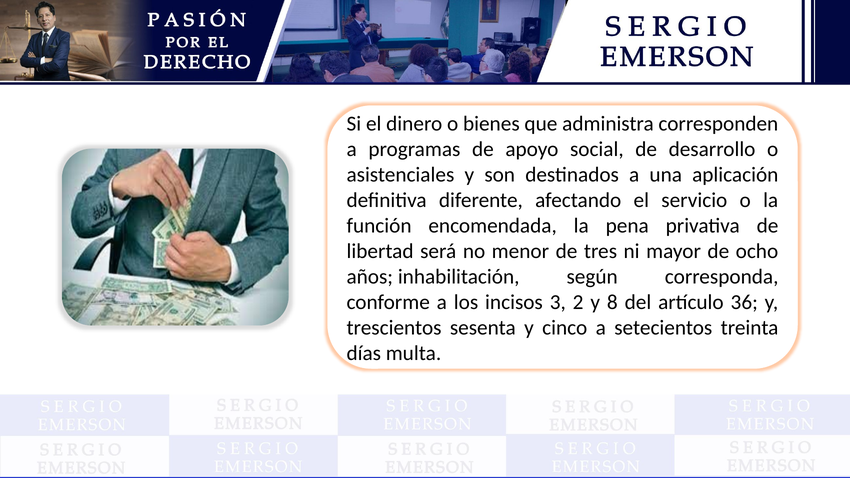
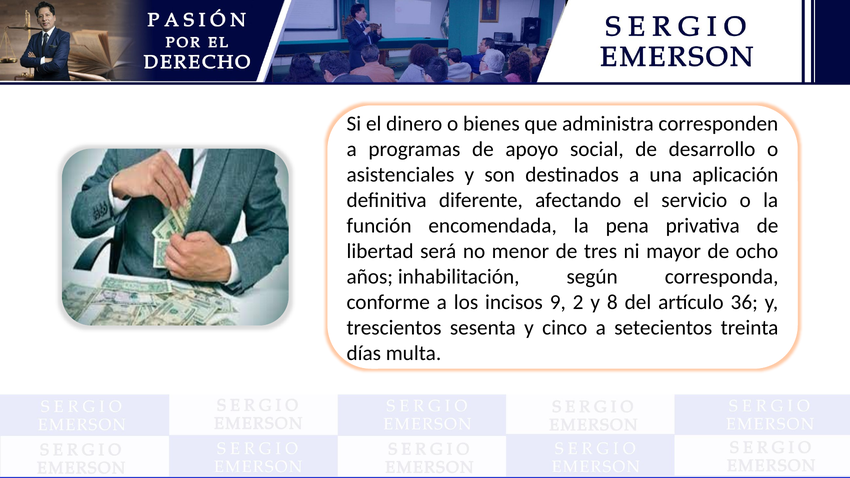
3: 3 -> 9 (558, 302)
